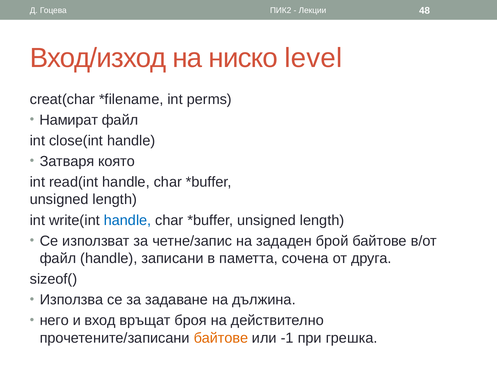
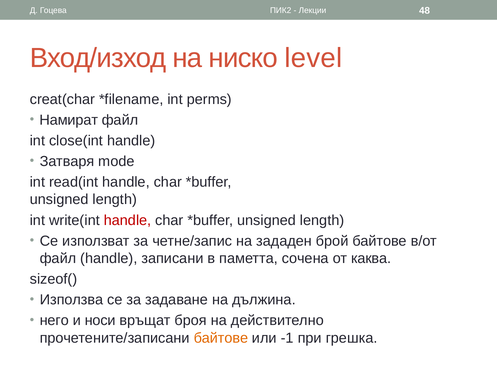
която: която -> mode (116, 161)
handle colour: blue -> red (128, 220)
друга: друга -> каква (371, 258)
вход: вход -> носи (100, 320)
